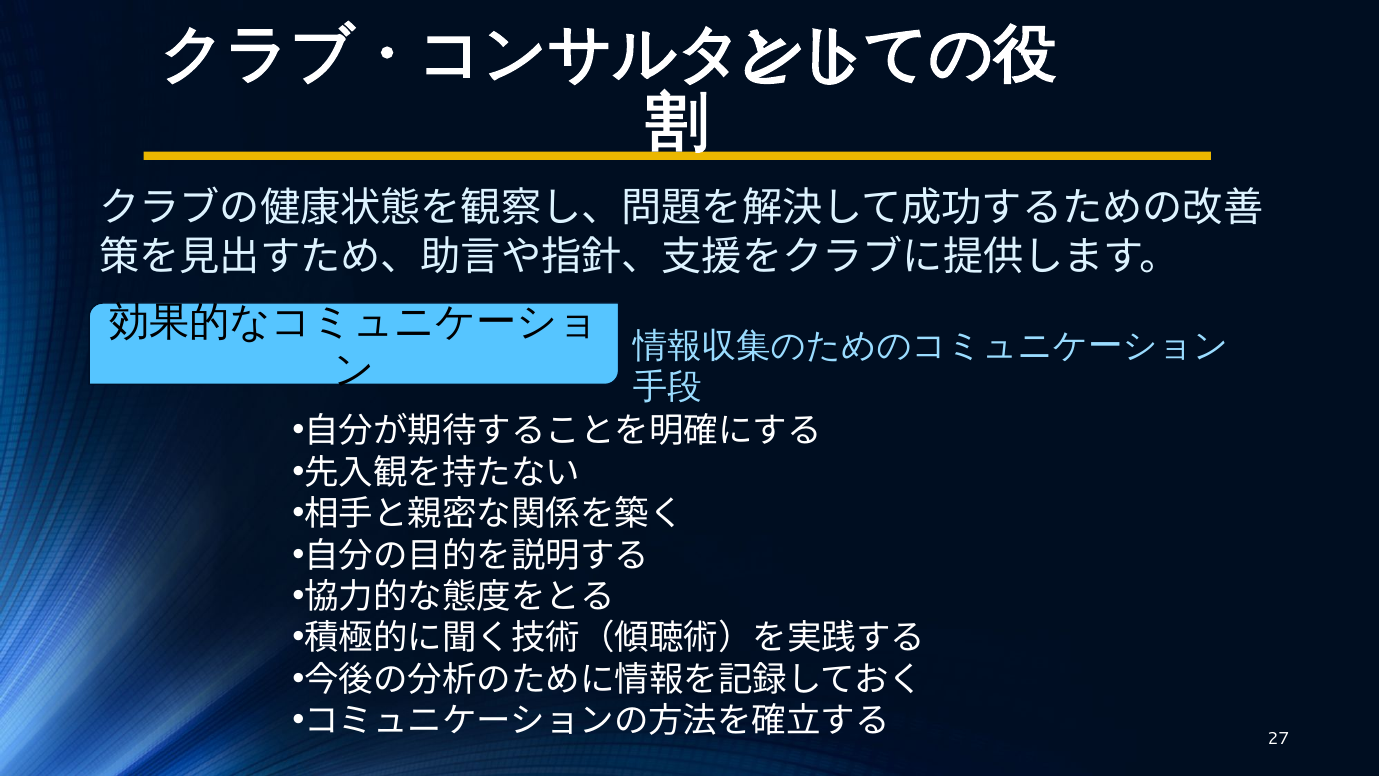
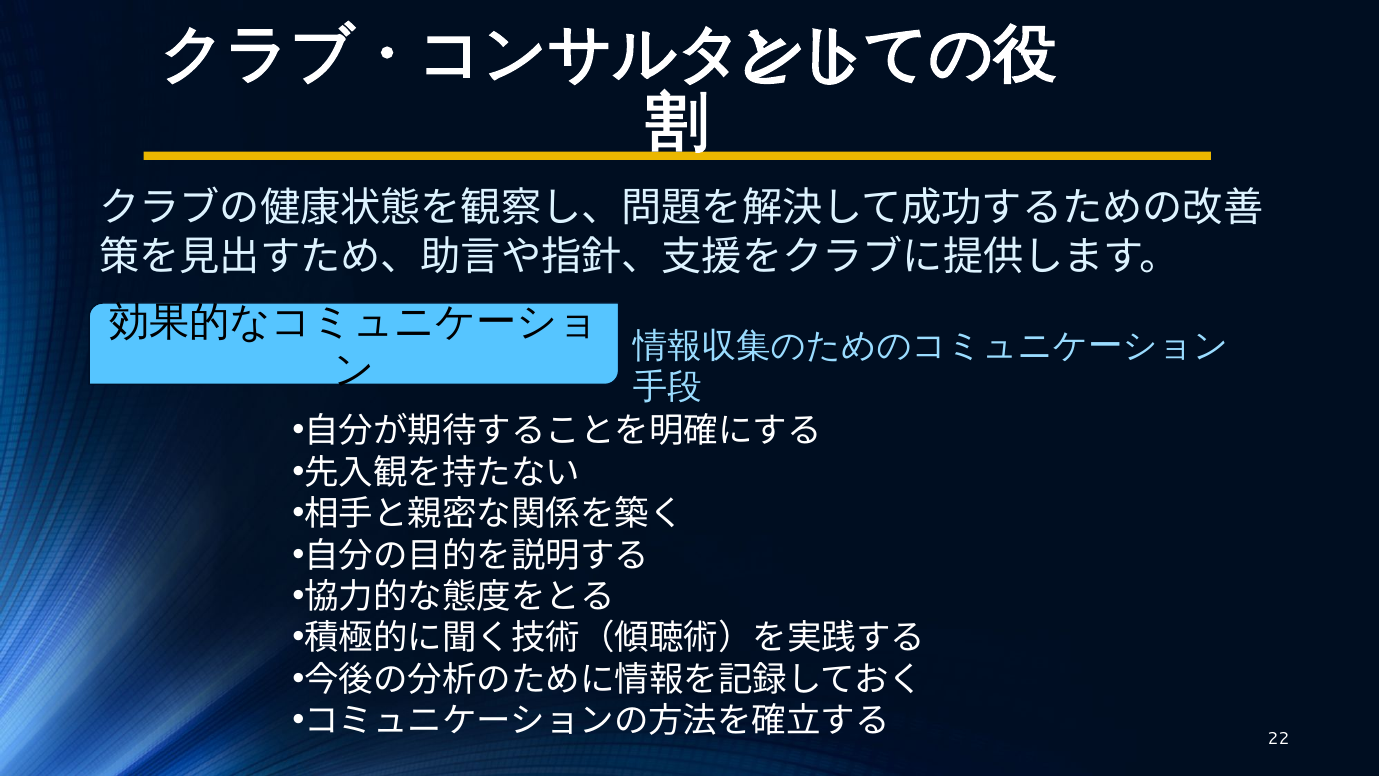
27: 27 -> 22 (1278, 739)
